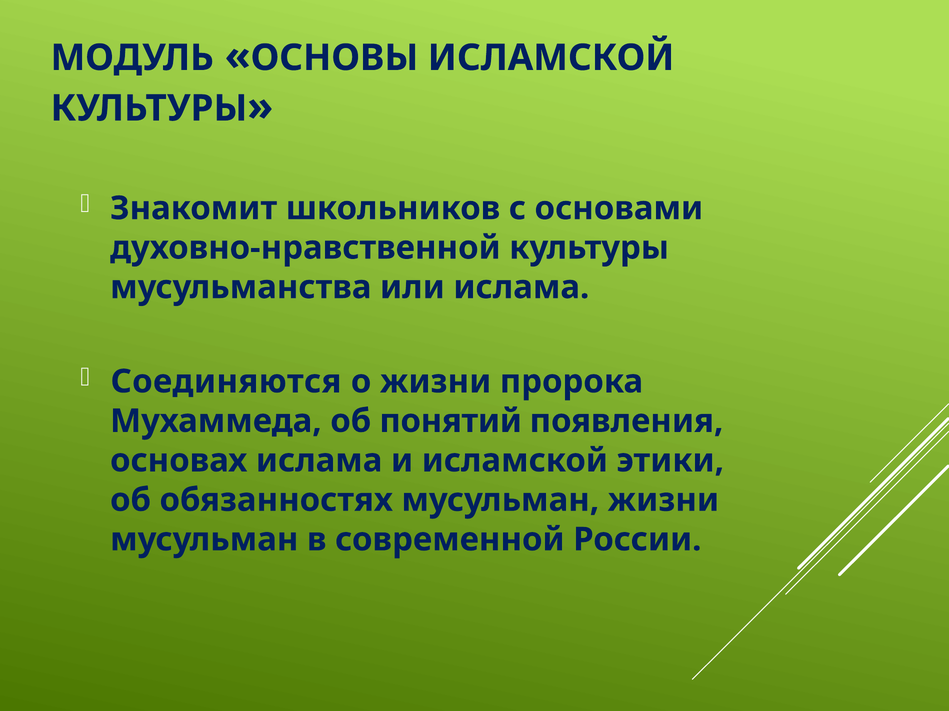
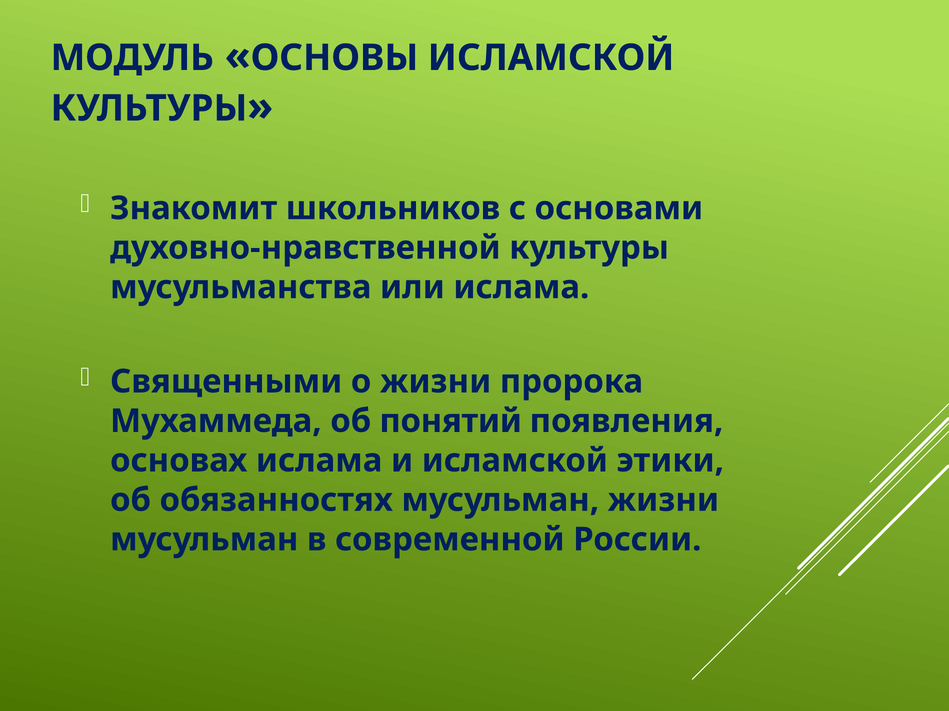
Соединяются: Соединяются -> Священными (226, 382)
